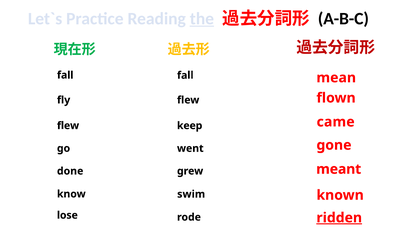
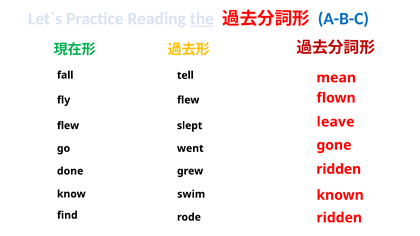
A-B-C colour: black -> blue (343, 19)
fall fall: fall -> tell (185, 75)
came: came -> leave (336, 122)
keep: keep -> slept (190, 126)
meant: meant -> ridden (339, 169)
lose: lose -> find (67, 215)
ridden underline: present -> none (339, 218)
